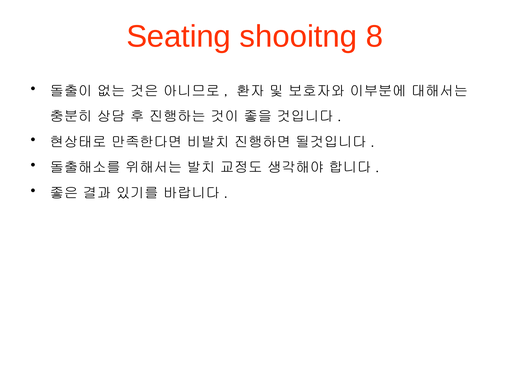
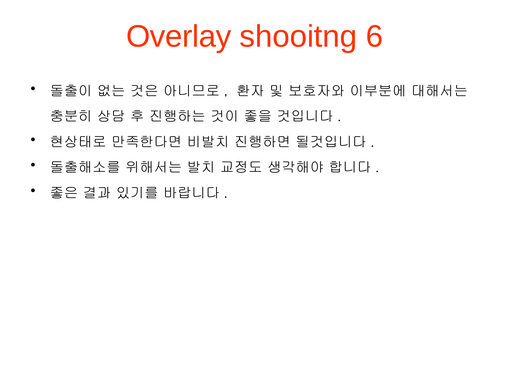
Seating: Seating -> Overlay (179, 37)
8: 8 -> 6 (375, 37)
